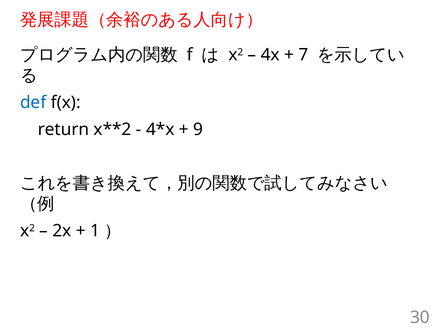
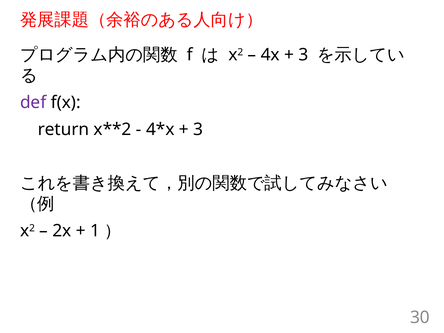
7: 7 -> 3 (303, 55)
def colour: blue -> purple (33, 103)
9: 9 -> 3 (198, 129)
